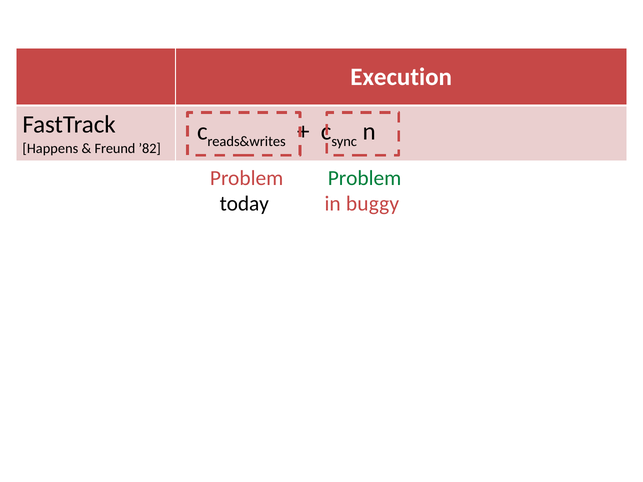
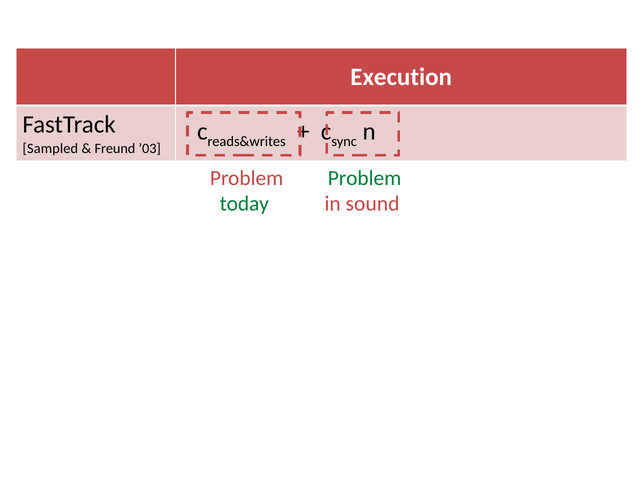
Happens: Happens -> Sampled (50, 149)
’82: ’82 -> ’03 (150, 149)
today colour: black -> green (244, 204)
buggy: buggy -> sound (373, 204)
